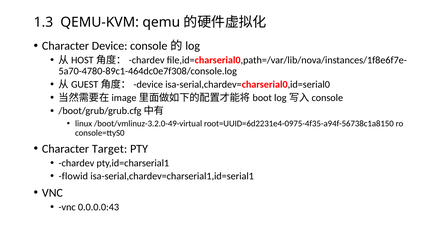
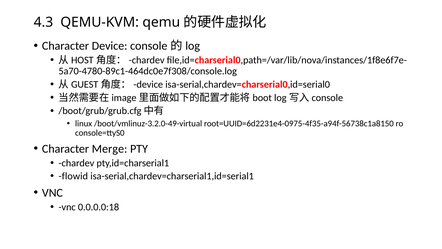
1.3: 1.3 -> 4.3 (43, 22)
Target: Target -> Merge (110, 149)
0.0.0.0:43: 0.0.0.0:43 -> 0.0.0.0:18 (98, 207)
